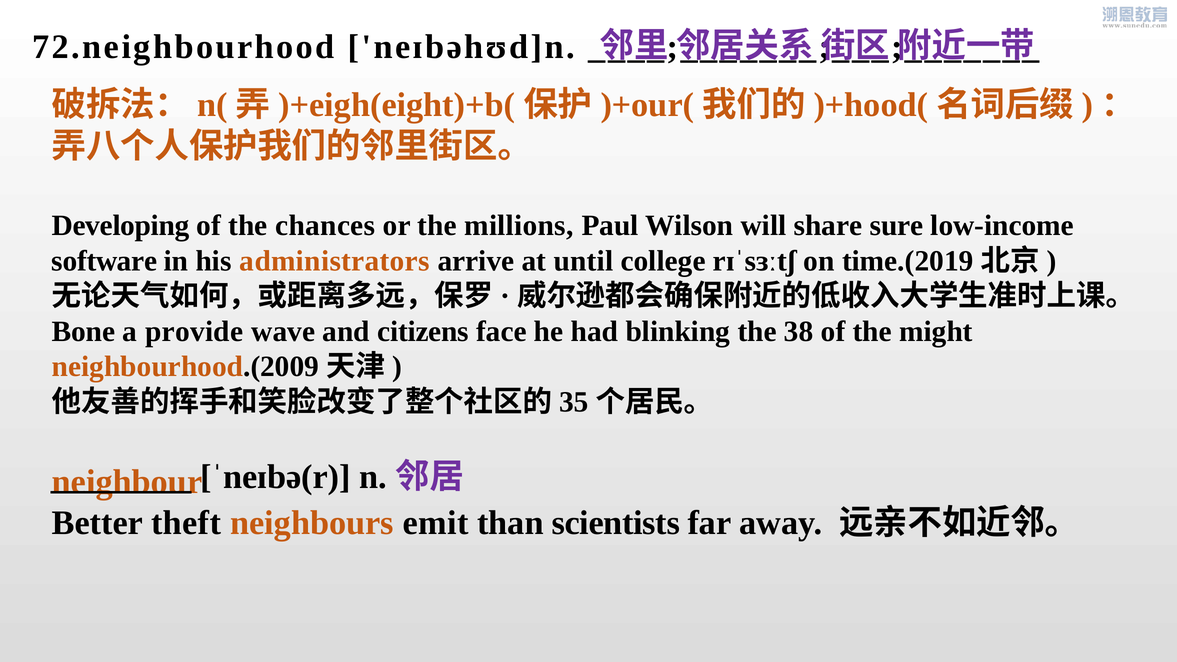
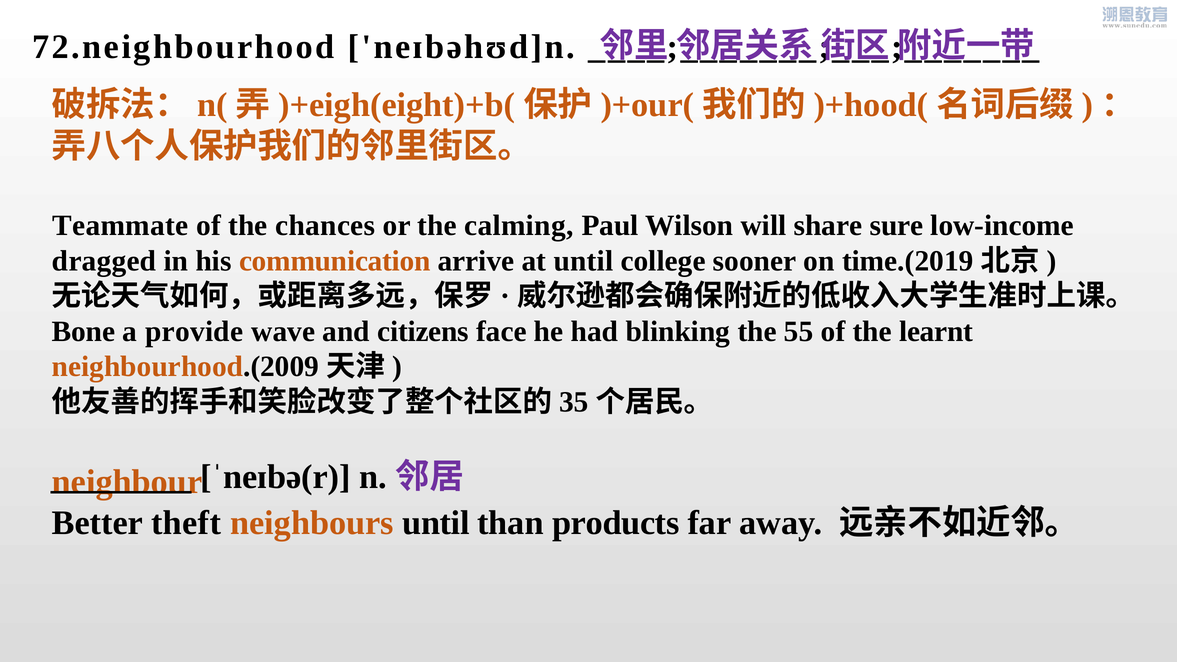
Developing: Developing -> Teammate (120, 226)
millions: millions -> calming (519, 226)
software: software -> dragged (104, 261)
administrators: administrators -> communication (335, 261)
rɪˈsɜːtʃ: rɪˈsɜːtʃ -> sooner (755, 261)
38: 38 -> 55 (799, 331)
might: might -> learnt (936, 331)
neighbours emit: emit -> until (436, 523)
scientists: scientists -> products (616, 523)
